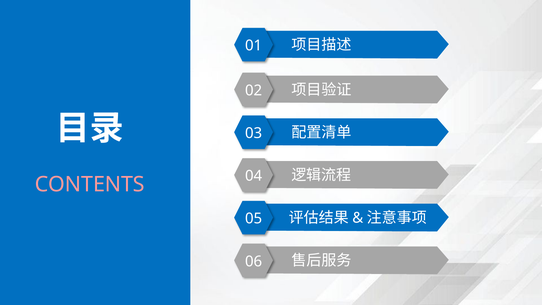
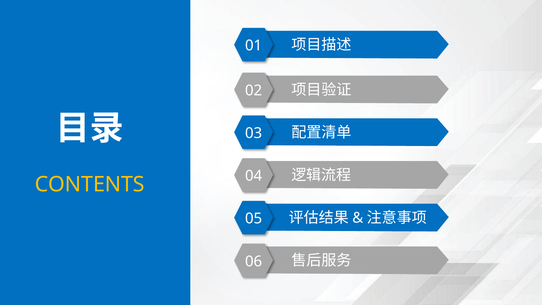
CONTENTS colour: pink -> yellow (90, 184)
